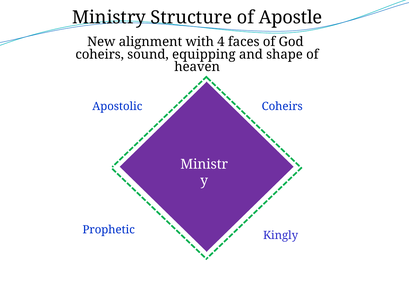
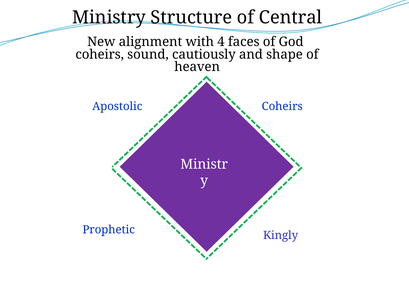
Apostle: Apostle -> Central (291, 17)
equipping: equipping -> cautiously (204, 54)
